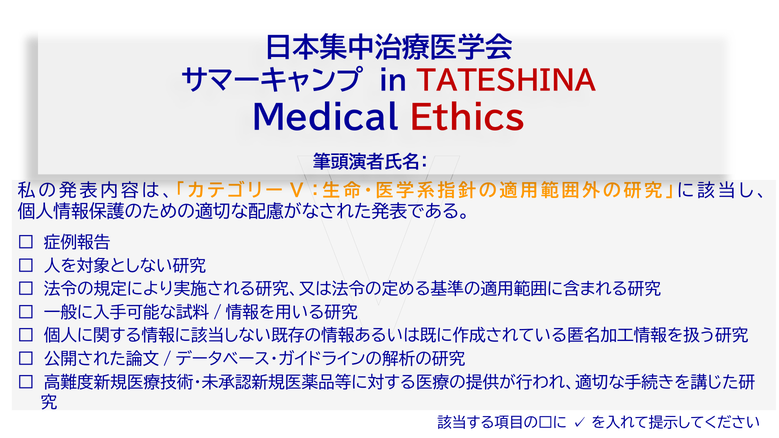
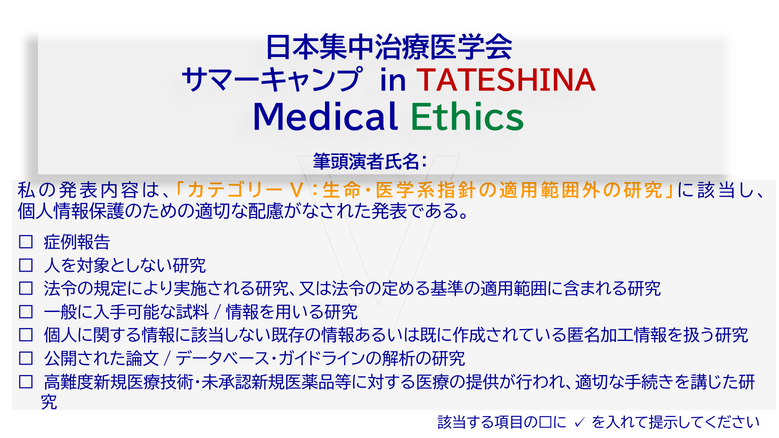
Ethics colour: red -> green (467, 118)
